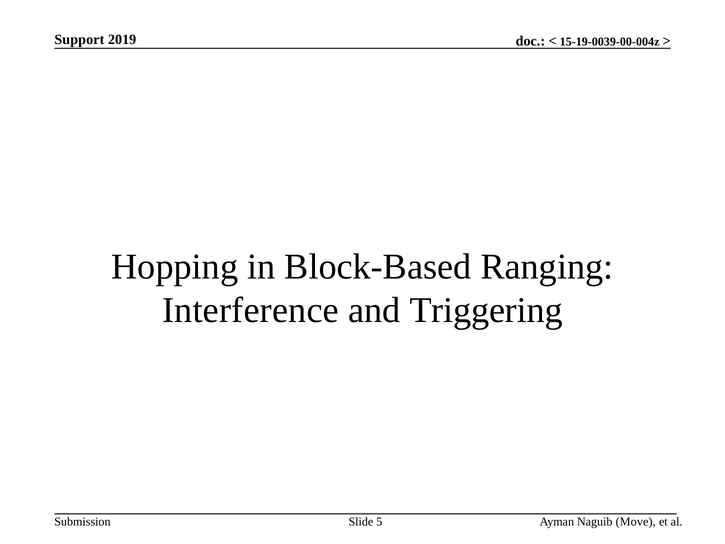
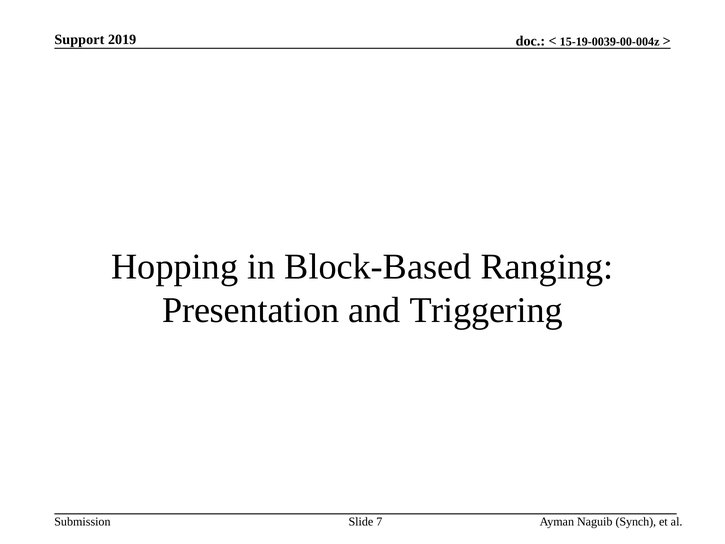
Interference: Interference -> Presentation (251, 310)
5: 5 -> 7 (379, 521)
Move: Move -> Synch (636, 521)
